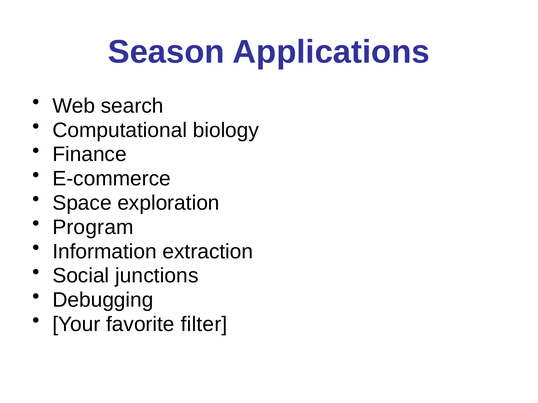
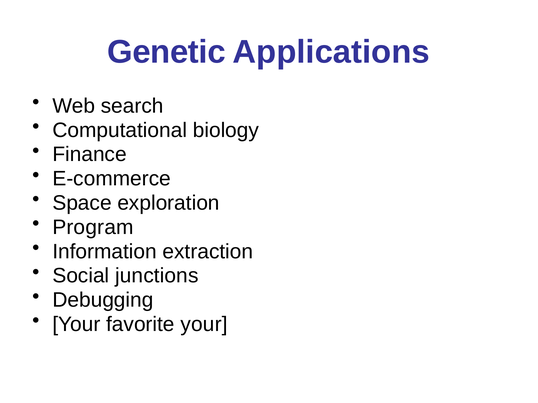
Season: Season -> Genetic (166, 52)
favorite filter: filter -> your (204, 325)
